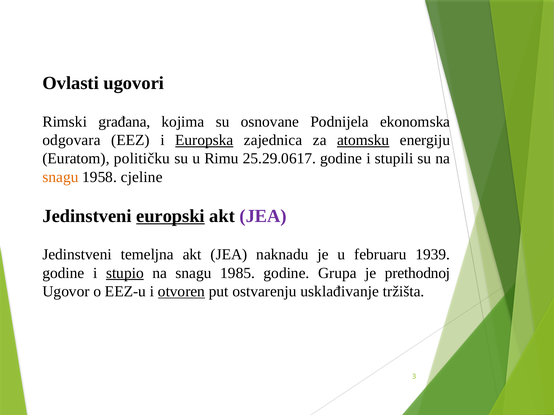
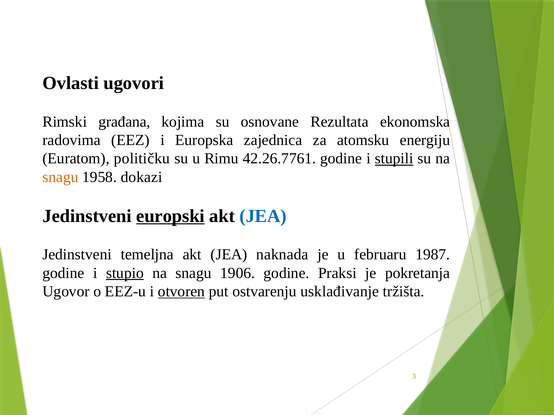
Podnijela: Podnijela -> Rezultata (340, 122)
odgovara: odgovara -> radovima (72, 140)
Europska underline: present -> none (204, 140)
atomsku underline: present -> none (363, 140)
25.29.0617: 25.29.0617 -> 42.26.7761 (279, 159)
stupili underline: none -> present (394, 159)
cjeline: cjeline -> dokazi (142, 177)
JEA colour: purple -> blue (263, 216)
naknadu: naknadu -> naknada (282, 255)
1939: 1939 -> 1987 (433, 255)
1985: 1985 -> 1906 (238, 273)
Grupa: Grupa -> Praksi (337, 273)
prethodnoj: prethodnoj -> pokretanja (418, 273)
